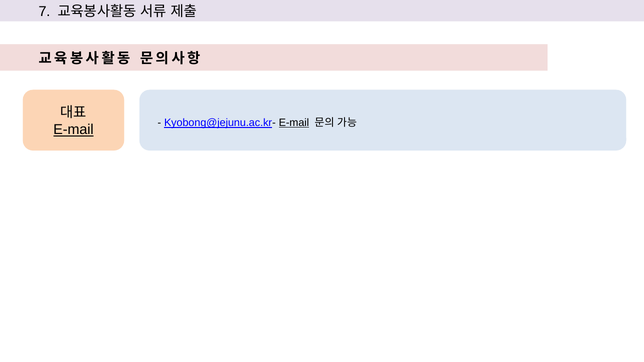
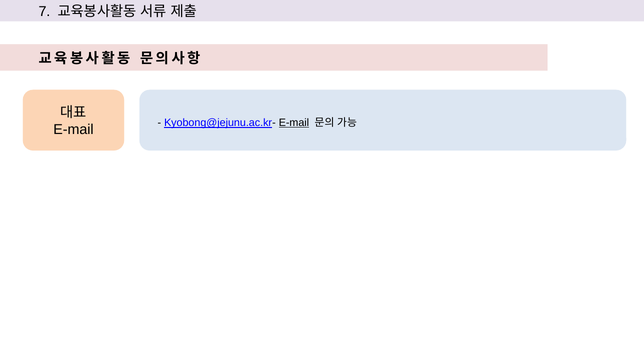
E-mail underline: present -> none (73, 130)
